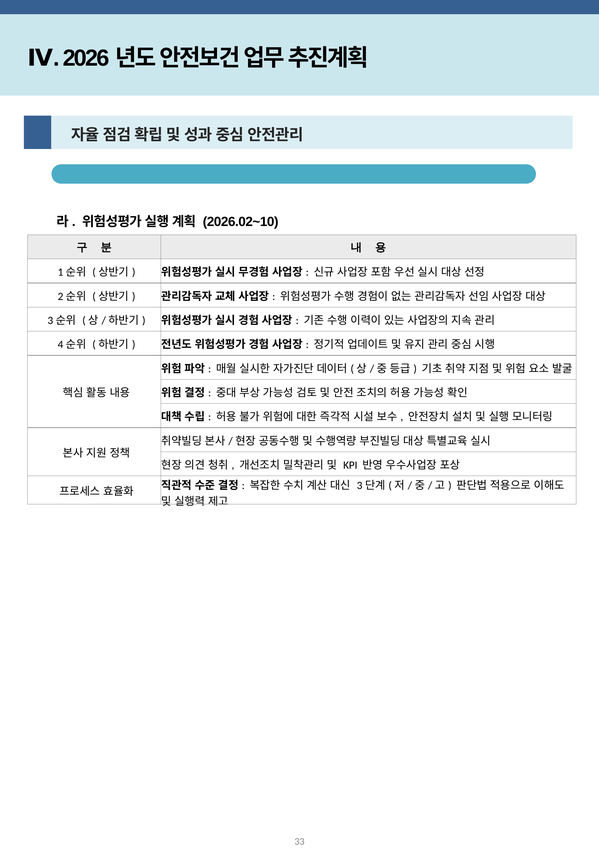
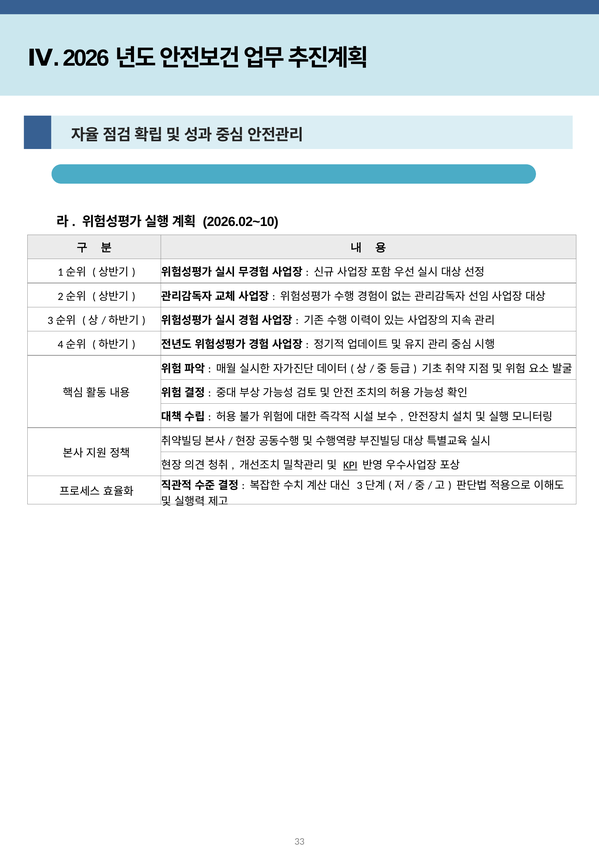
KPI underline: none -> present (350, 465)
